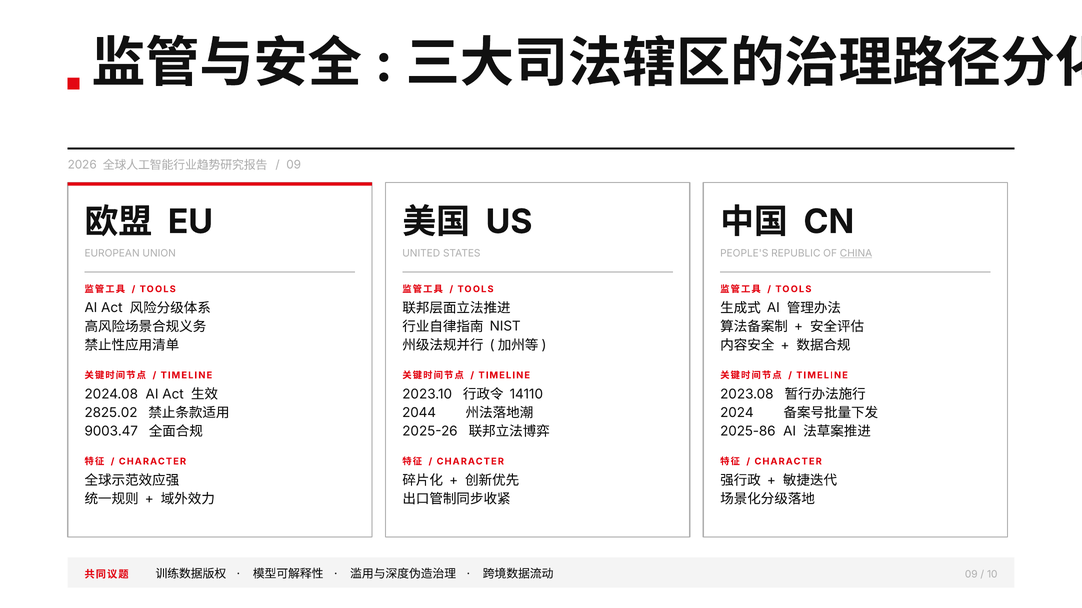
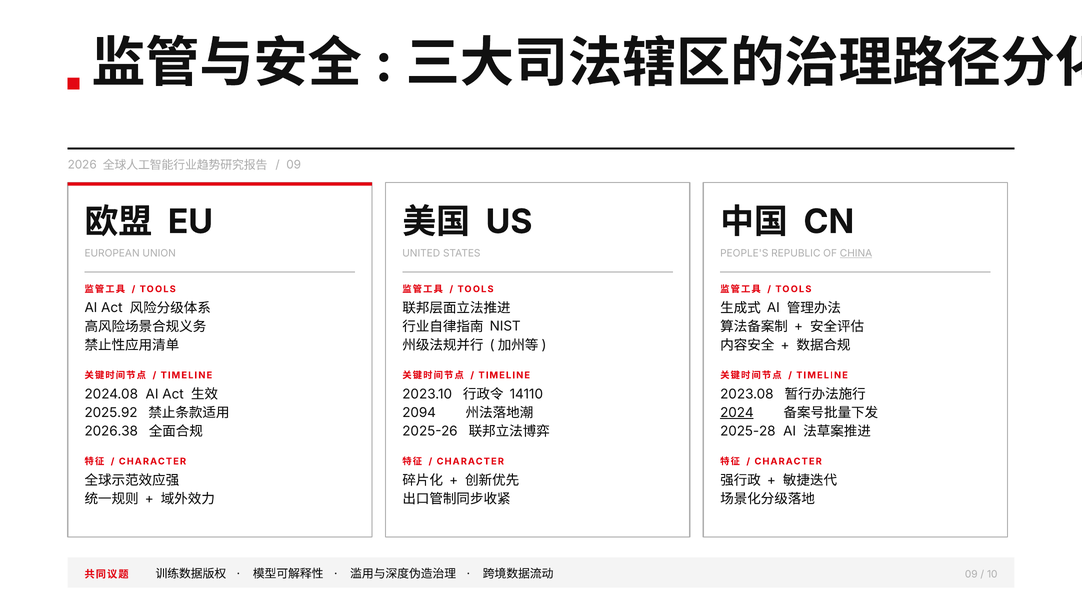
2825.02: 2825.02 -> 2025.92 (111, 413)
2044: 2044 -> 2094 (419, 413)
2024 underline: none -> present (737, 413)
9003.47: 9003.47 -> 2026.38 (111, 432)
2025-86: 2025-86 -> 2025-28 (748, 432)
